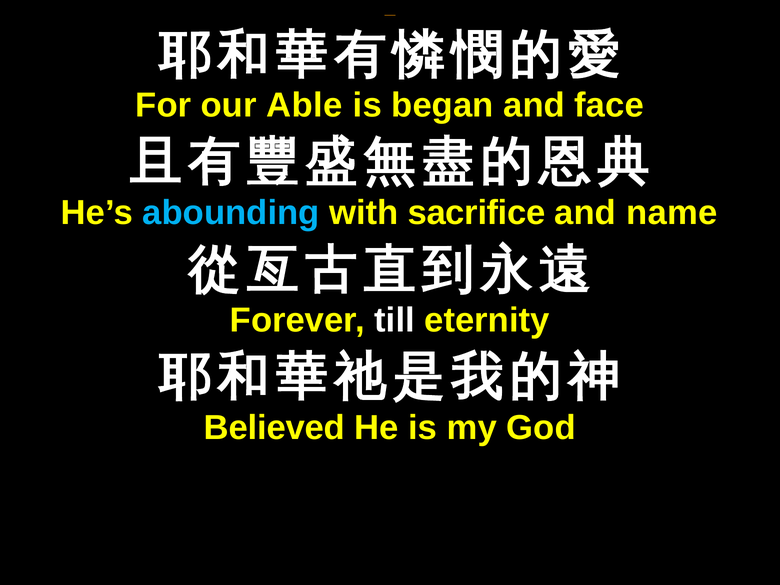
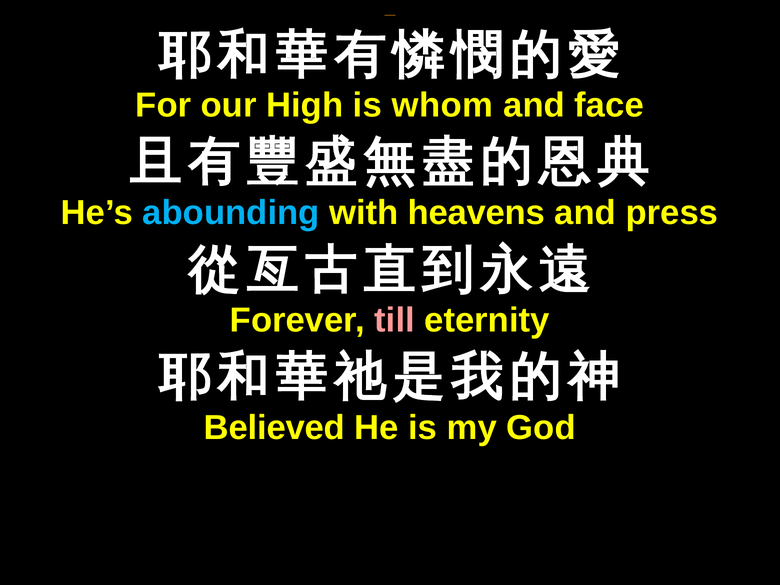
Able: Able -> High (305, 105)
began: began -> whom (442, 105)
sacrifice: sacrifice -> heavens (476, 213)
name: name -> press (672, 213)
till colour: white -> pink (395, 320)
